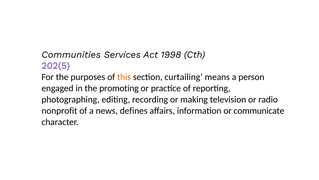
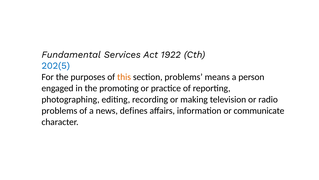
Communities: Communities -> Fundamental (71, 55)
1998: 1998 -> 1922 (171, 55)
202(5 colour: purple -> blue (56, 66)
section curtailing: curtailing -> problems (184, 77)
nonprofit: nonprofit -> problems (59, 110)
